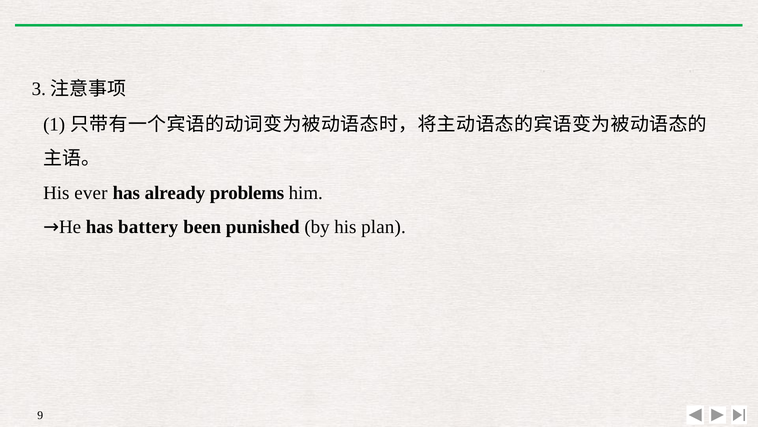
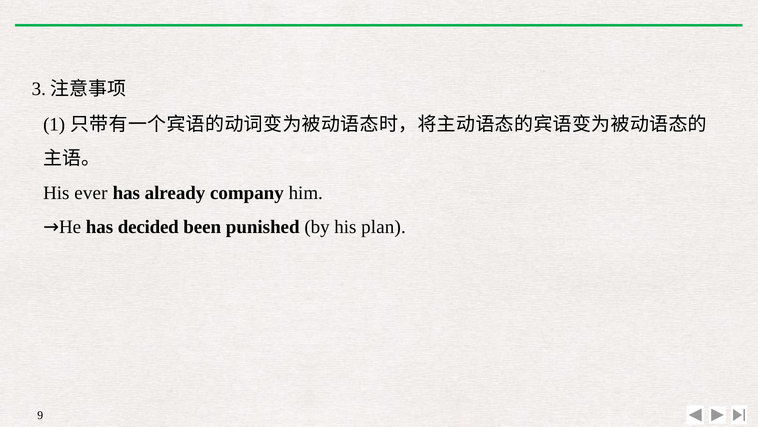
problems: problems -> company (247, 192)
battery: battery -> decided (148, 227)
